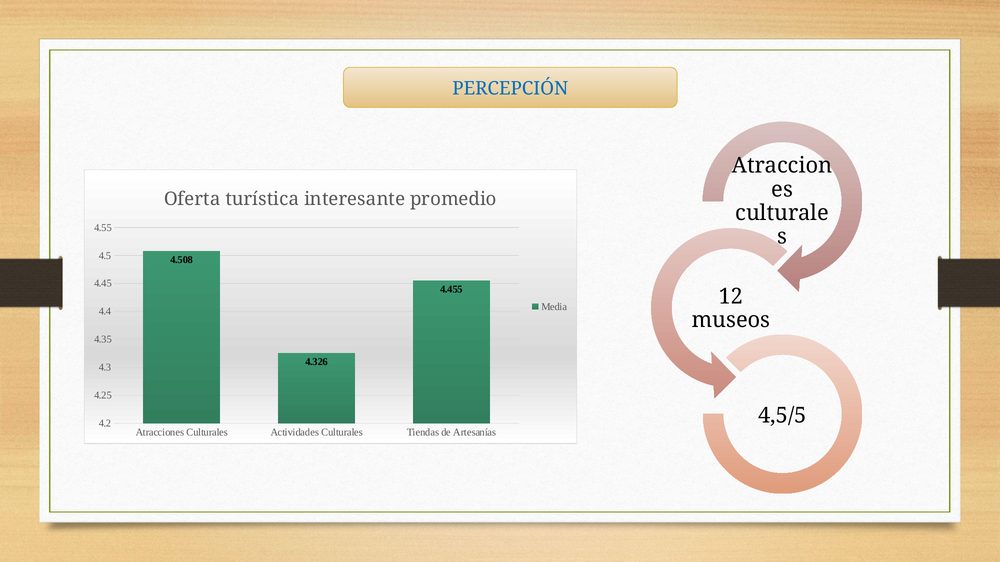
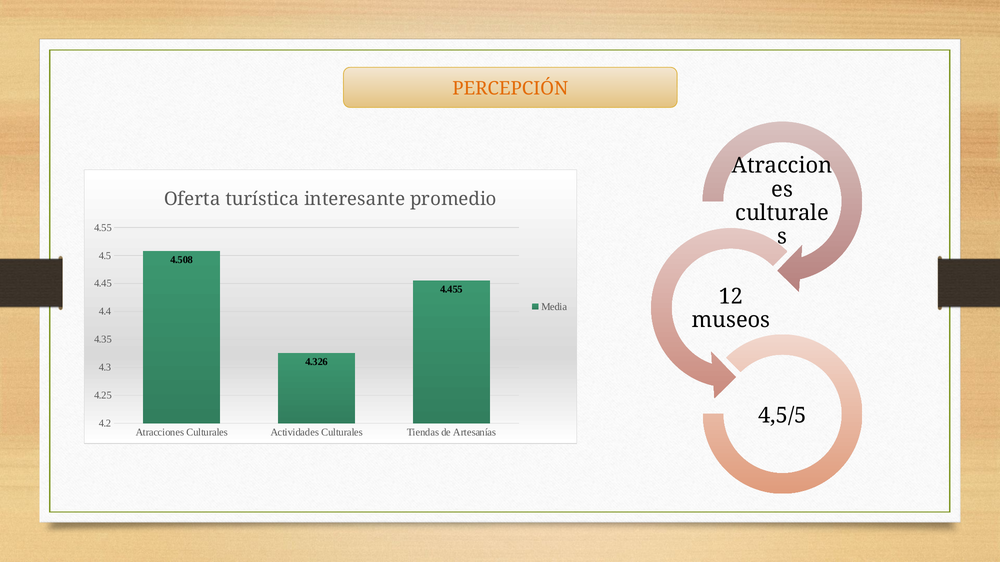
PERCEPCIÓN colour: blue -> orange (510, 89)
